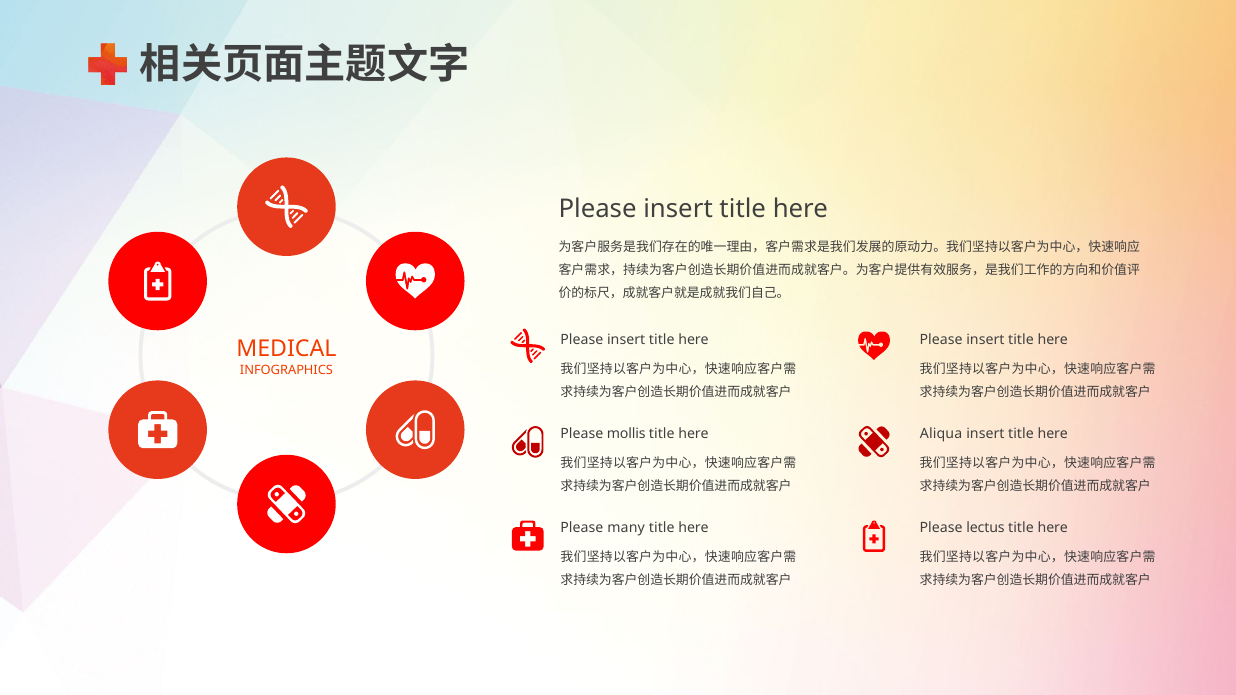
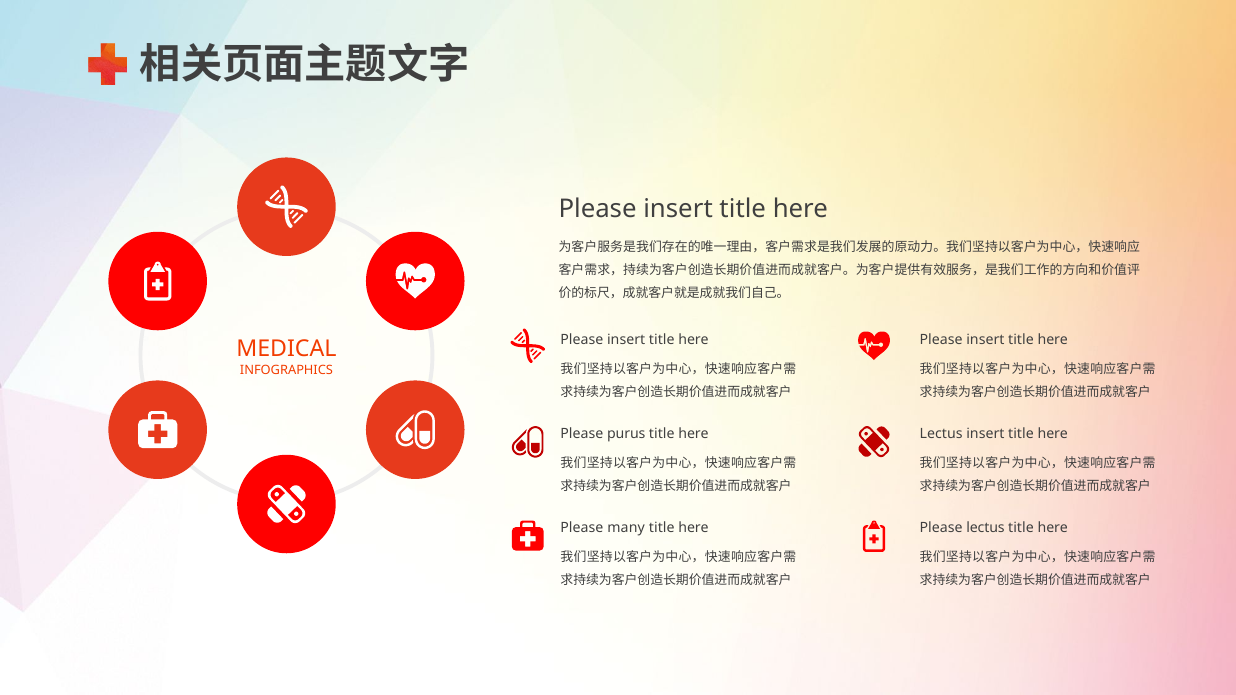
mollis: mollis -> purus (626, 434)
Aliqua: Aliqua -> Lectus (941, 434)
